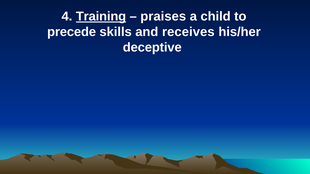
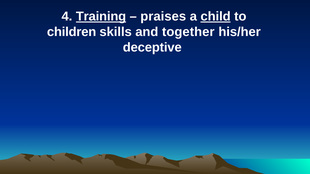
child underline: none -> present (216, 16)
precede: precede -> children (72, 32)
receives: receives -> together (188, 32)
